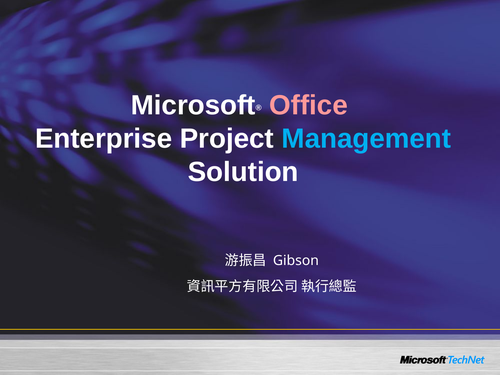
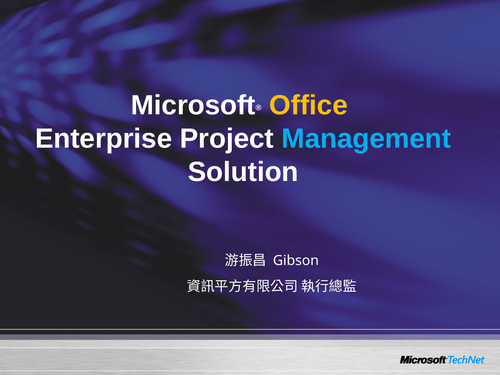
Office colour: pink -> yellow (309, 105)
